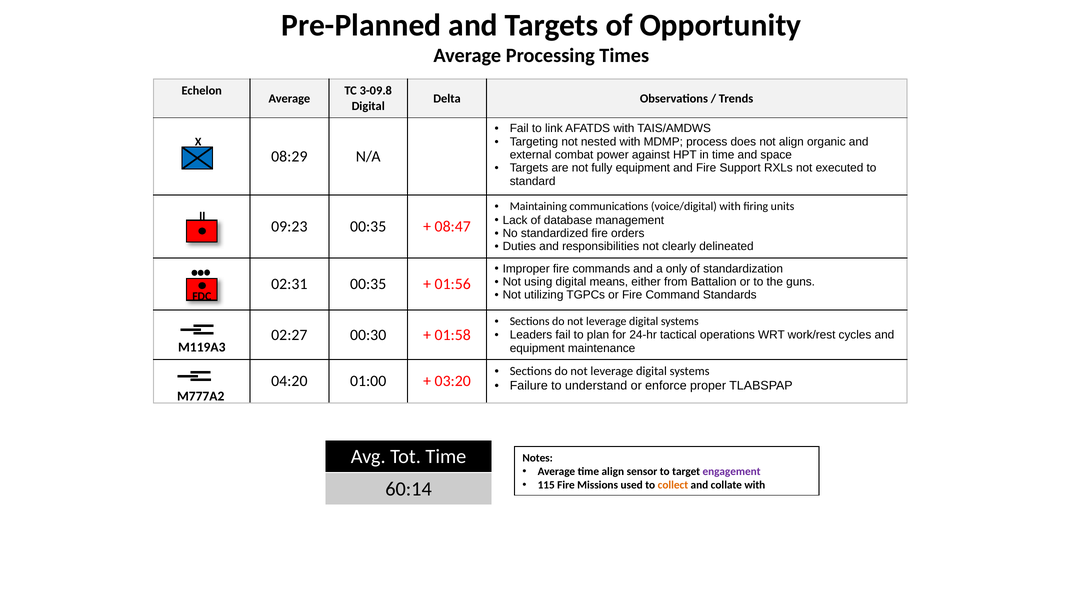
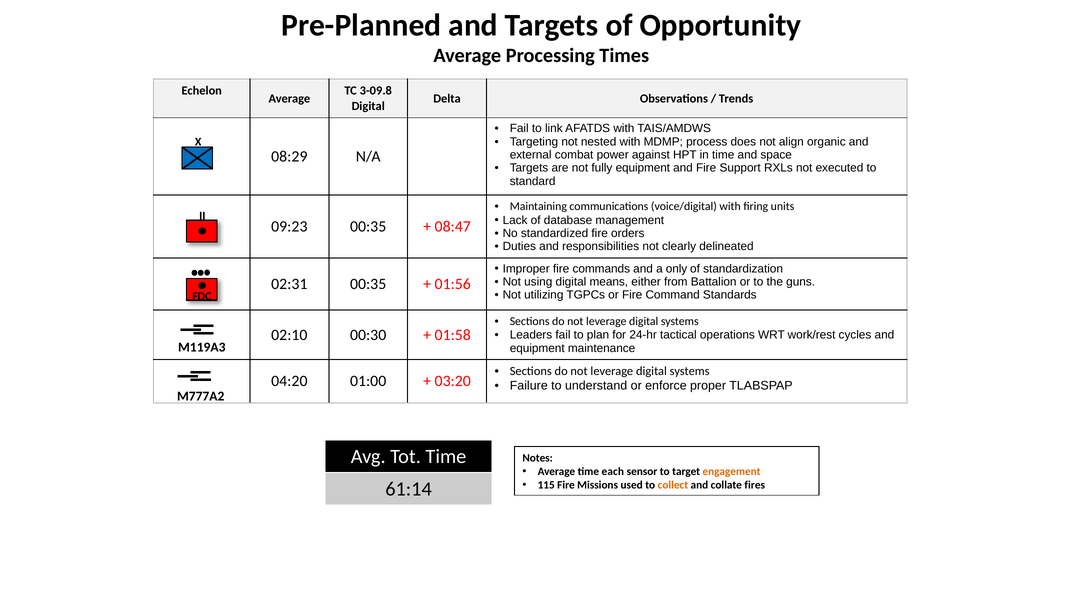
02:27: 02:27 -> 02:10 (289, 335)
time align: align -> each (613, 472)
engagement colour: purple -> orange (732, 472)
collate with: with -> fires (755, 485)
60:14: 60:14 -> 61:14 (409, 489)
